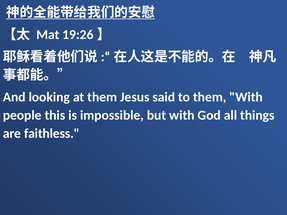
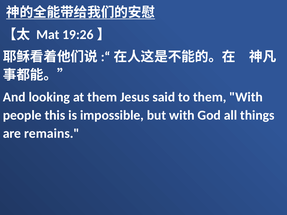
faithless: faithless -> remains (52, 134)
